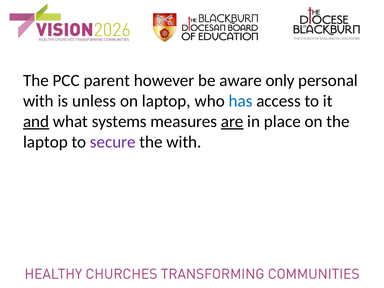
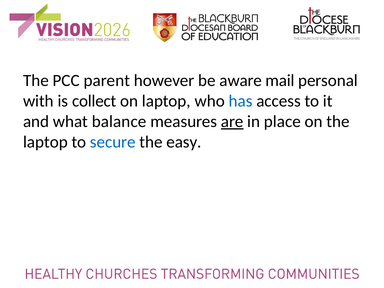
only: only -> mail (280, 81)
unless: unless -> collect (94, 101)
and underline: present -> none (36, 122)
systems: systems -> balance (119, 122)
secure colour: purple -> blue (113, 142)
the with: with -> easy (184, 142)
